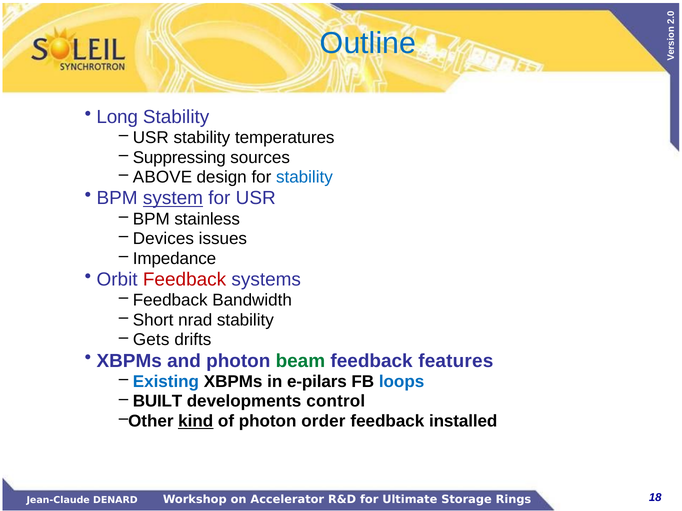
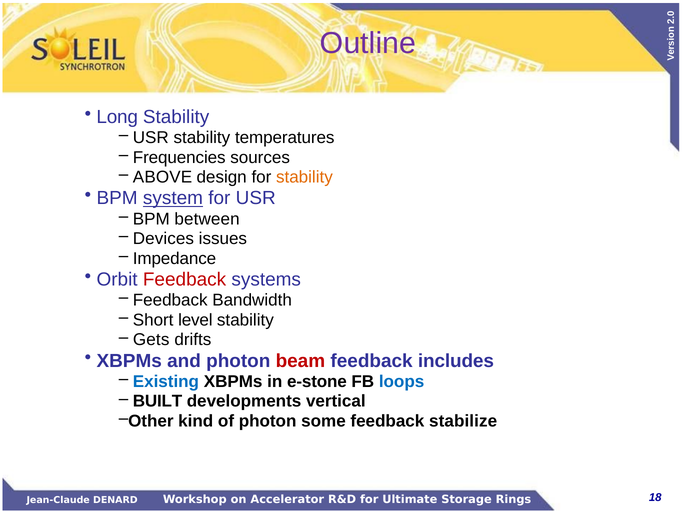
Outline colour: blue -> purple (368, 43)
Suppressing: Suppressing -> Frequencies (179, 158)
stability colour: blue -> orange (304, 177)
stainless: stainless -> between (207, 219)
nrad: nrad -> level (195, 320)
beam colour: green -> red (300, 361)
features: features -> includes (456, 361)
e-pilars: e-pilars -> e-stone (317, 382)
control: control -> vertical (336, 402)
kind underline: present -> none (196, 422)
order: order -> some (323, 422)
installed: installed -> stabilize (463, 422)
